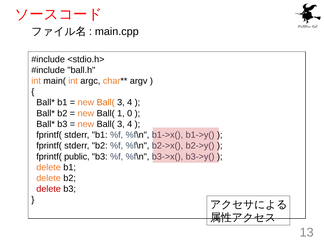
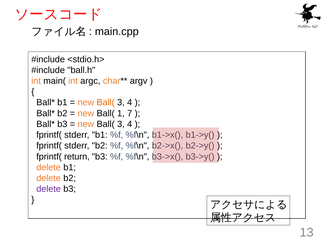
0: 0 -> 7 (130, 113)
public: public -> return (77, 157)
delete colour: red -> purple (49, 189)
